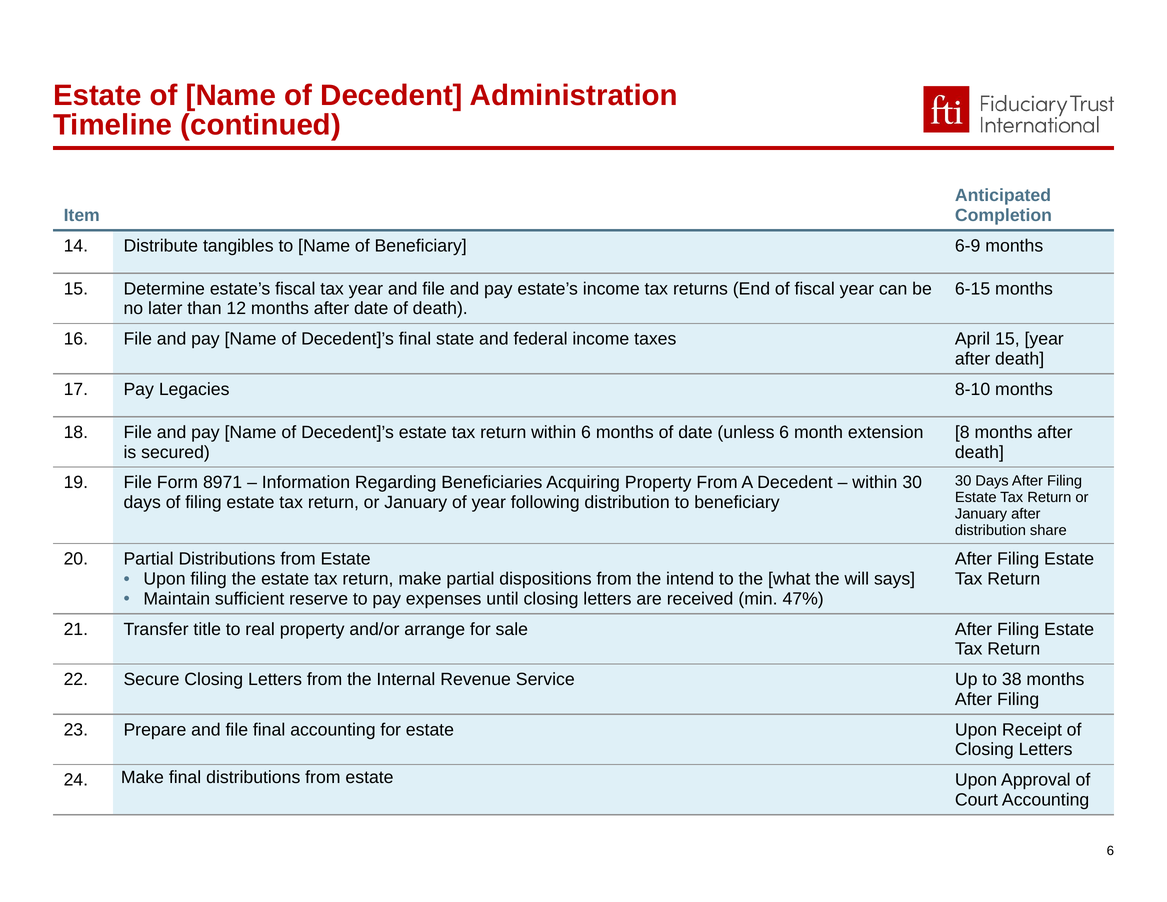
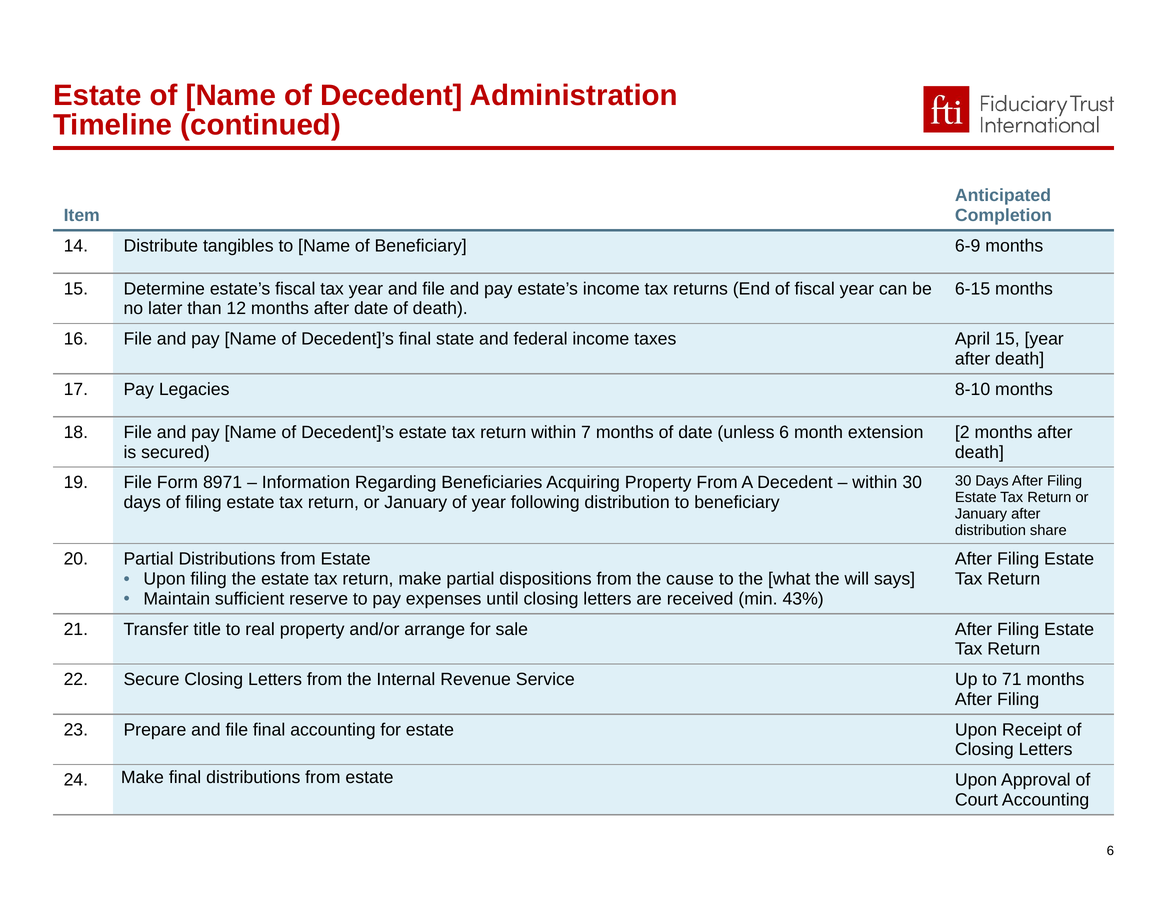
within 6: 6 -> 7 (586, 432)
8: 8 -> 2 (962, 432)
intend: intend -> cause (690, 579)
47%: 47% -> 43% (803, 599)
38: 38 -> 71 (1012, 679)
